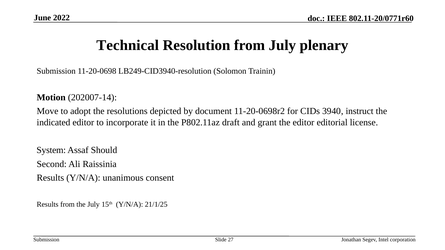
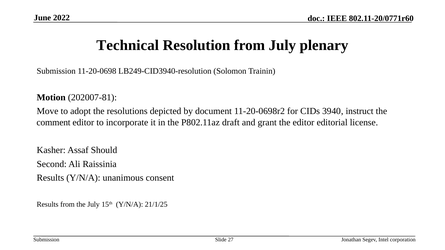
202007-14: 202007-14 -> 202007-81 (92, 97)
indicated: indicated -> comment (54, 122)
System: System -> Kasher (51, 150)
